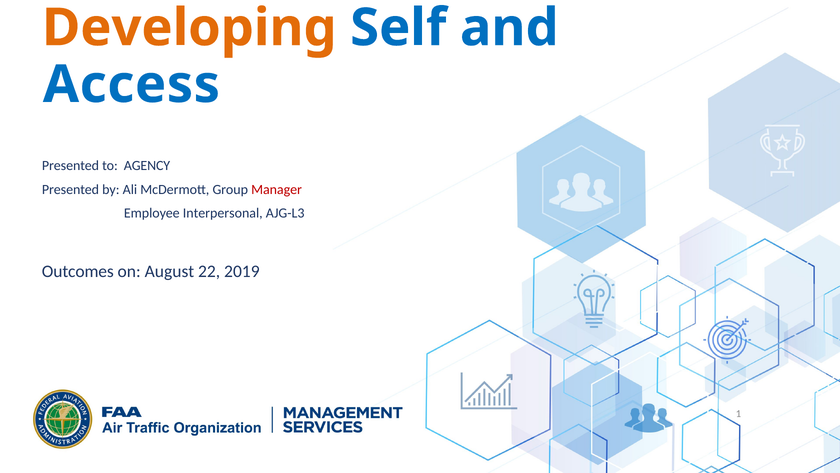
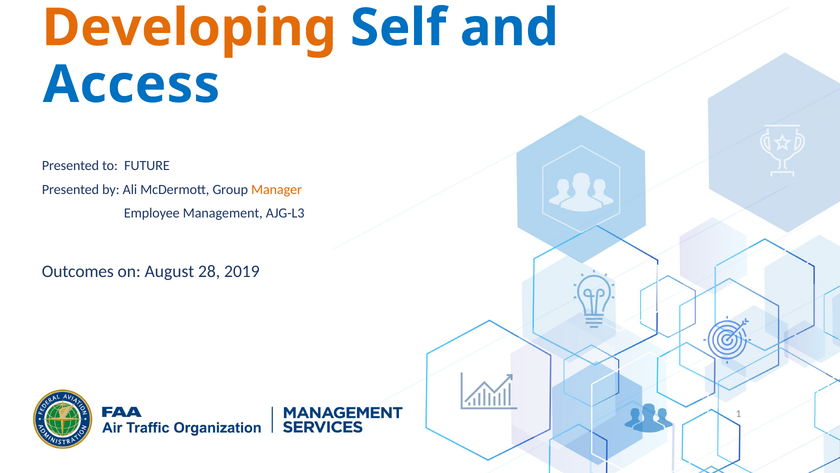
AGENCY: AGENCY -> FUTURE (147, 165)
Manager colour: red -> orange (277, 189)
Interpersonal: Interpersonal -> Management (223, 213)
22: 22 -> 28 (209, 271)
